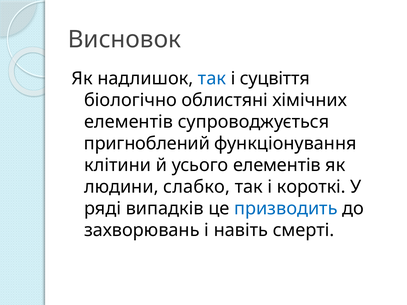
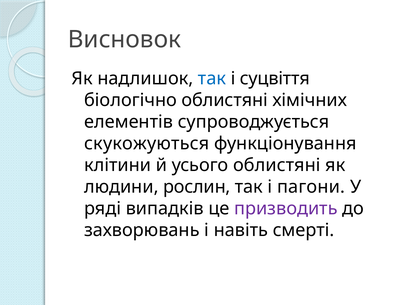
пригноблений: пригноблений -> скукожуються (147, 144)
усього елементів: елементів -> облистяні (277, 165)
слабко: слабко -> рослин (197, 187)
короткі: короткі -> пагони (311, 187)
призводить colour: blue -> purple (286, 209)
